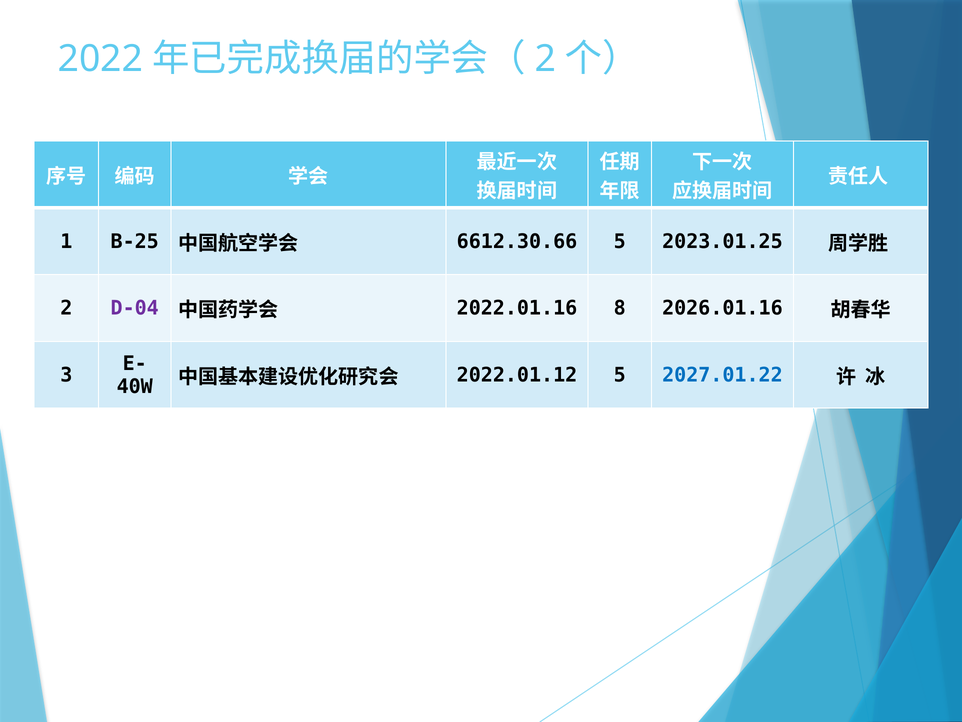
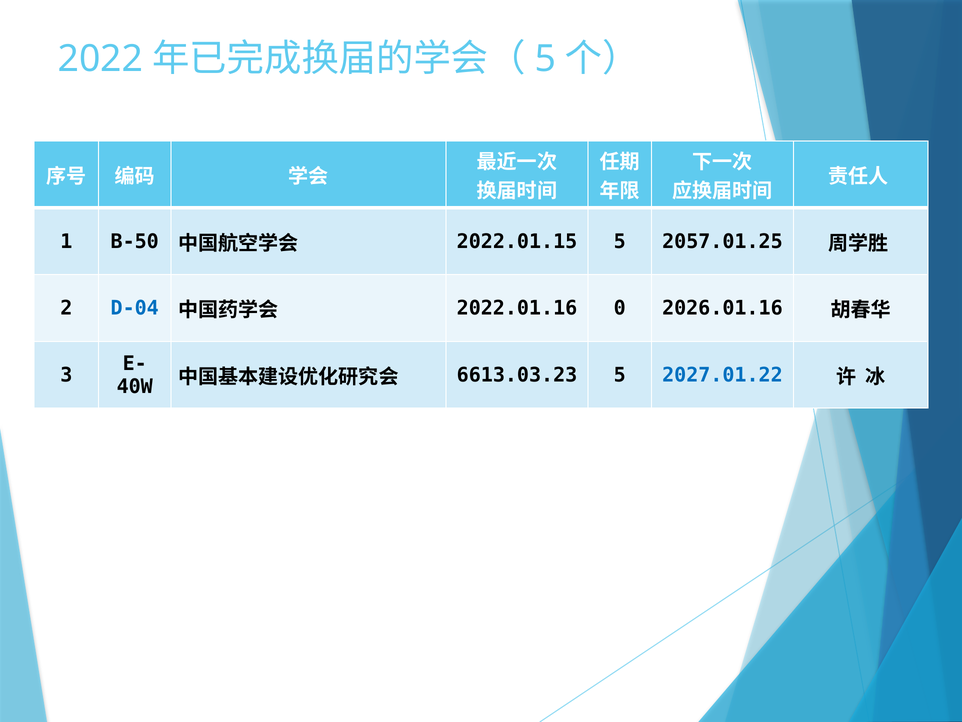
2: 2 -> 5 (545, 59)
B-25: B-25 -> B-50 (135, 241)
6612.30.66: 6612.30.66 -> 2022.01.15 (517, 241)
2023.01.25: 2023.01.25 -> 2057.01.25 (722, 241)
D-04 colour: purple -> blue (135, 308)
8: 8 -> 0 (620, 308)
2022.01.12: 2022.01.12 -> 6613.03.23 (517, 375)
